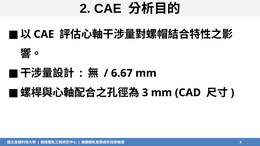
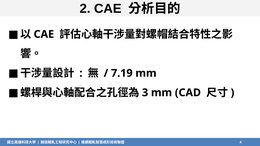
6.67: 6.67 -> 7.19 (122, 73)
